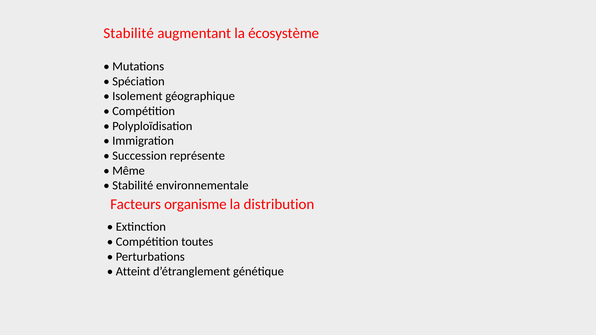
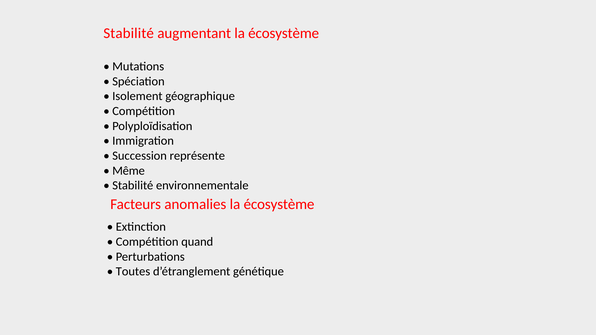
organisme: organisme -> anomalies (195, 204)
distribution: distribution -> écosystème (279, 204)
toutes: toutes -> quand (197, 242)
Atteint: Atteint -> Toutes (133, 272)
